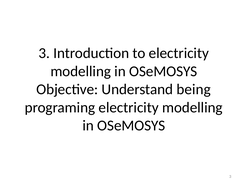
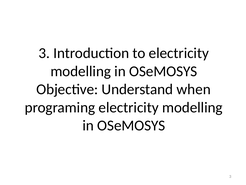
being: being -> when (194, 89)
